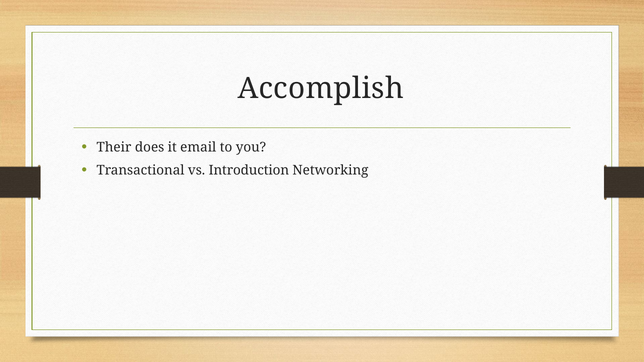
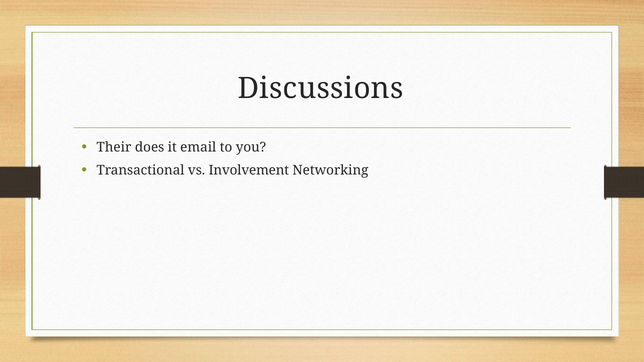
Accomplish: Accomplish -> Discussions (321, 88)
Introduction: Introduction -> Involvement (249, 170)
